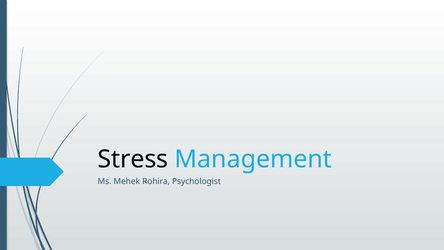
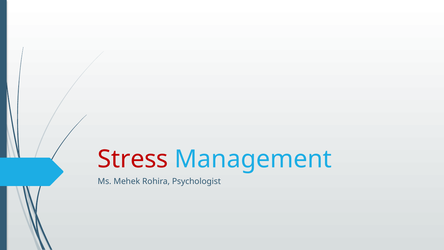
Stress colour: black -> red (133, 159)
